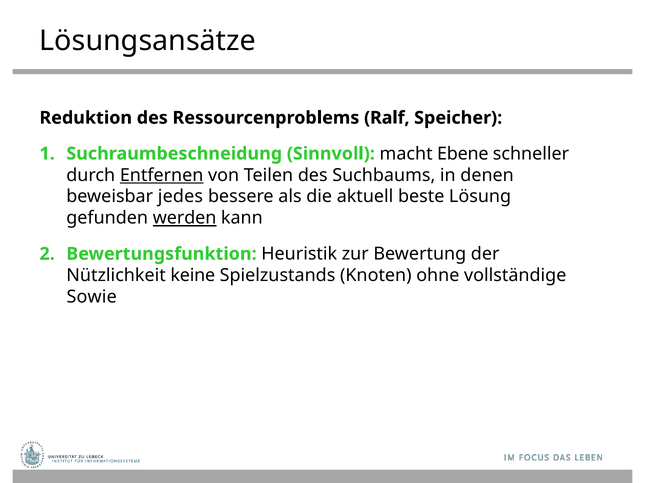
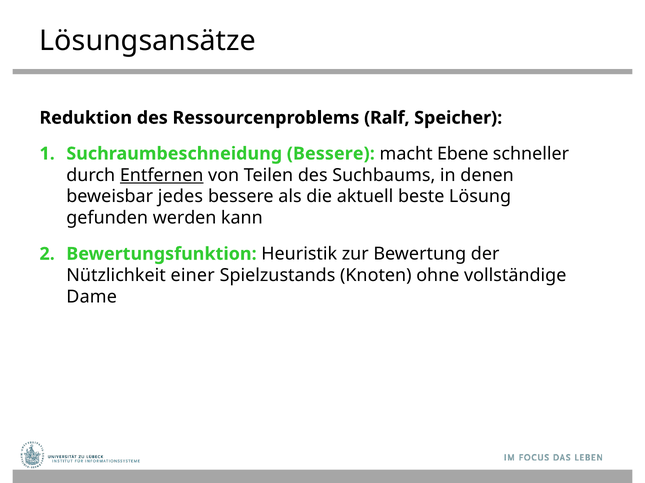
Suchraumbeschneidung Sinnvoll: Sinnvoll -> Bessere (331, 154)
werden underline: present -> none (185, 218)
keine: keine -> einer (193, 276)
Sowie: Sowie -> Dame (92, 297)
